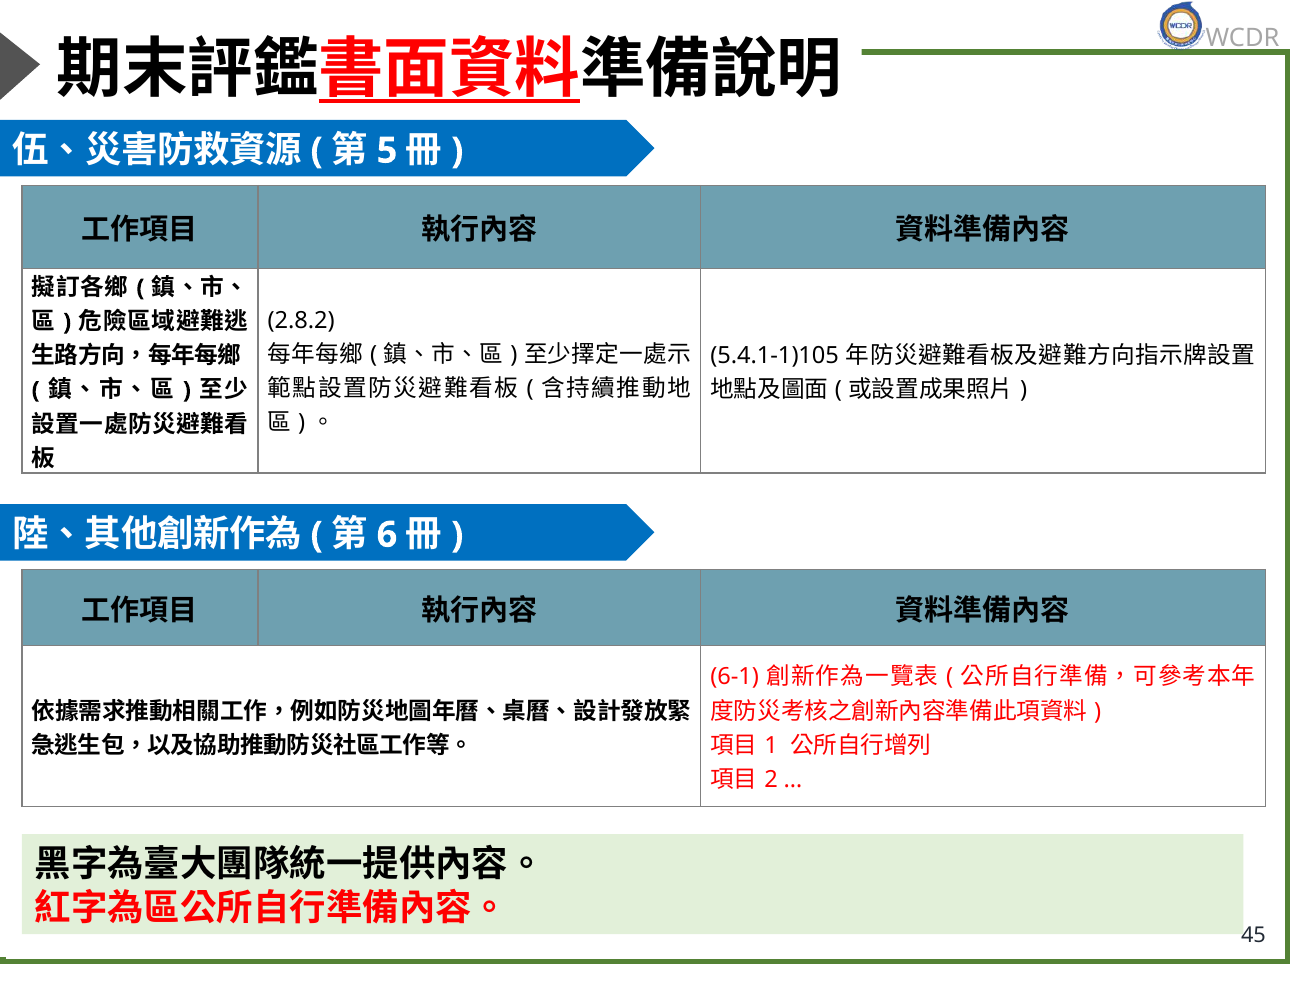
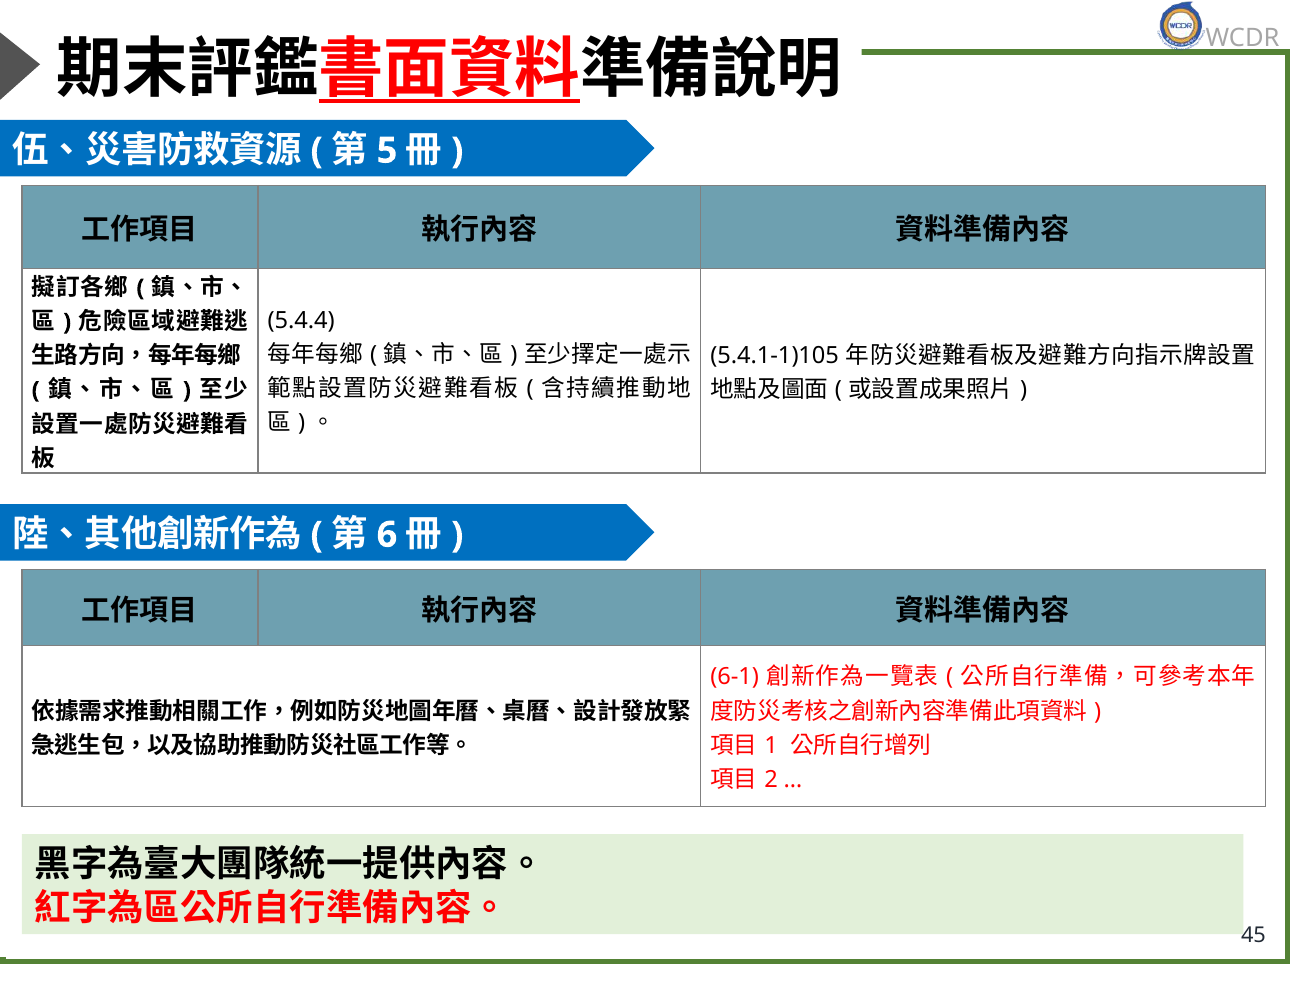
2.8.2: 2.8.2 -> 5.4.4 (301, 321)
